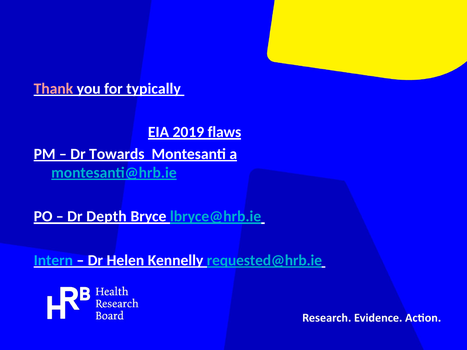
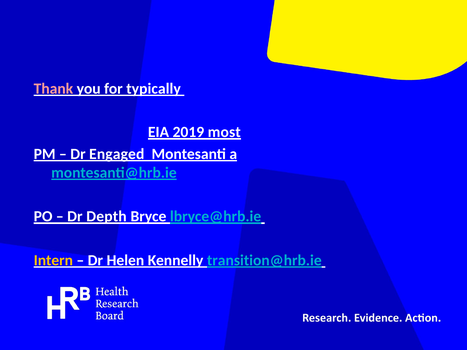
flaws: flaws -> most (224, 132)
Towards: Towards -> Engaged (117, 154)
Intern colour: light blue -> yellow (53, 260)
requested@hrb.ie: requested@hrb.ie -> transition@hrb.ie (264, 260)
